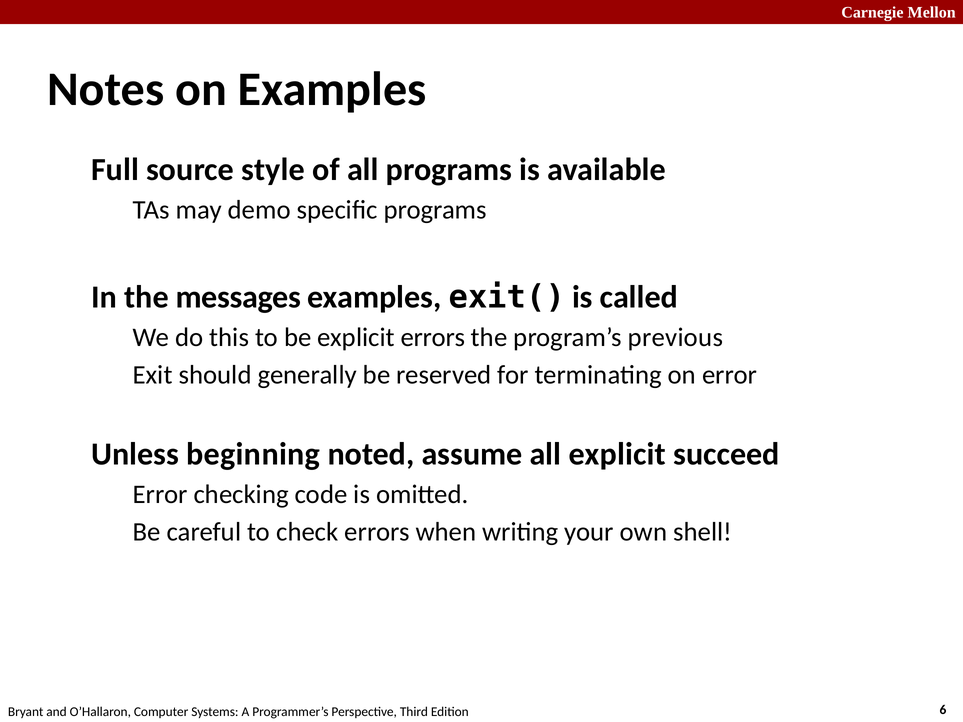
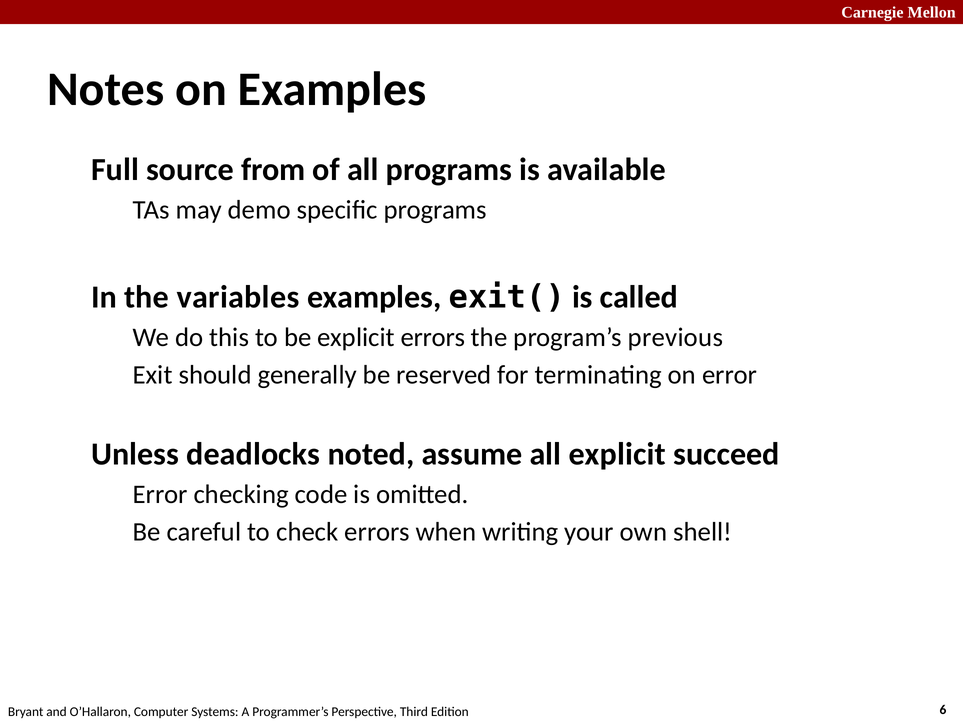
style: style -> from (273, 170)
messages: messages -> variables (238, 297)
beginning: beginning -> deadlocks (253, 454)
